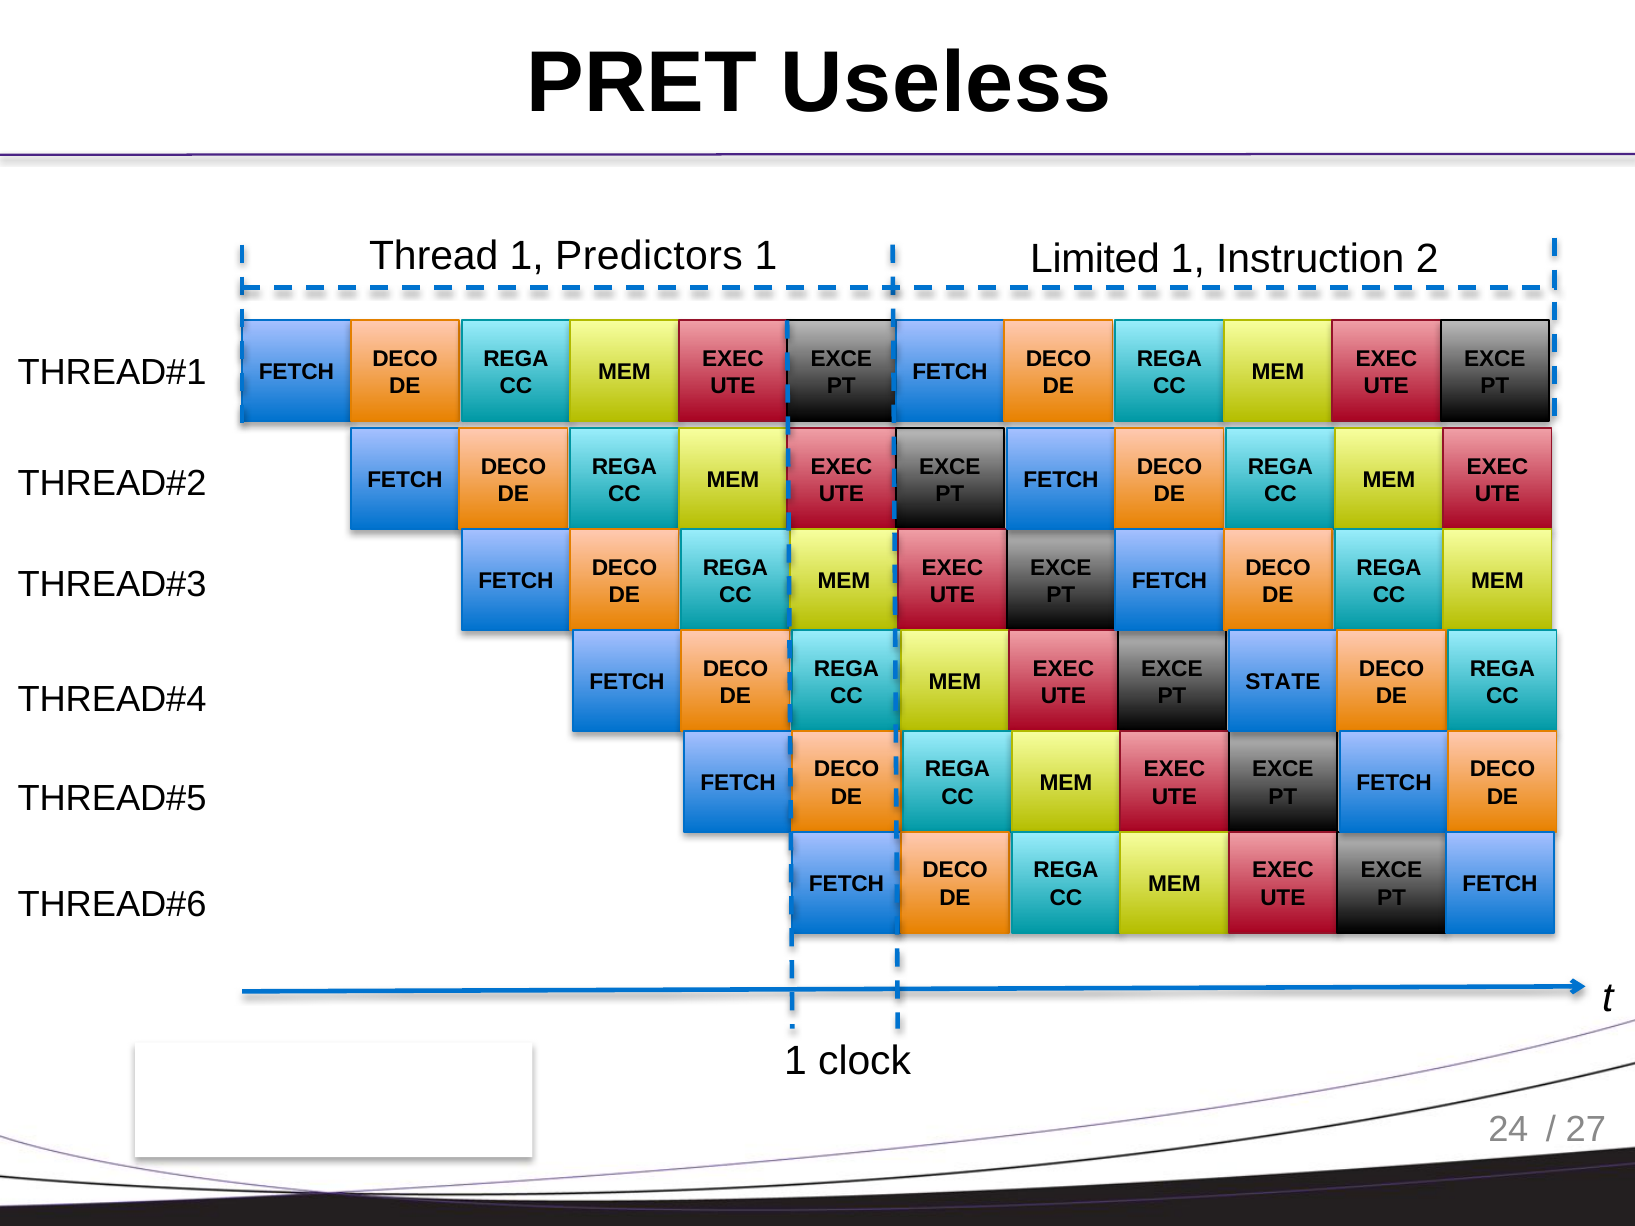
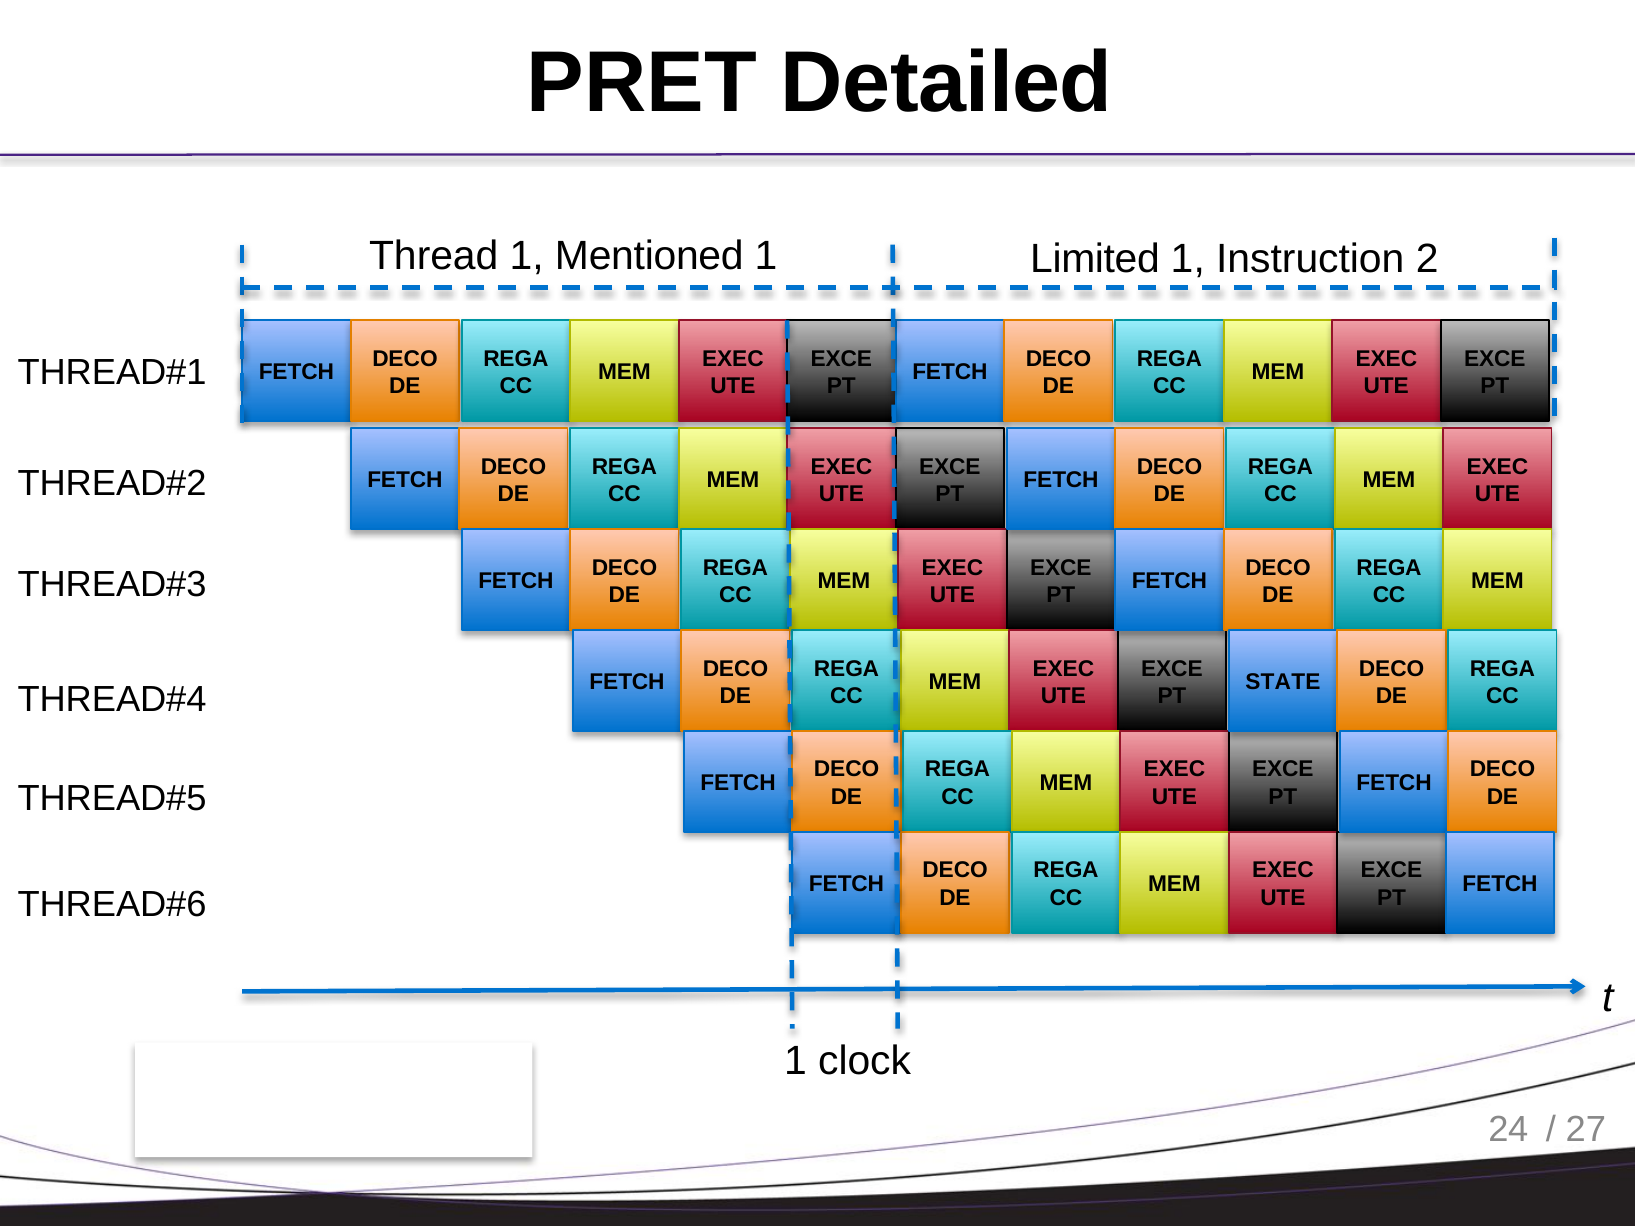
Useless: Useless -> Detailed (947, 83)
Predictors: Predictors -> Mentioned (649, 256)
